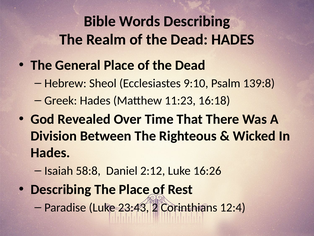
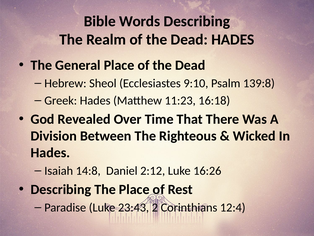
58:8: 58:8 -> 14:8 (88, 170)
